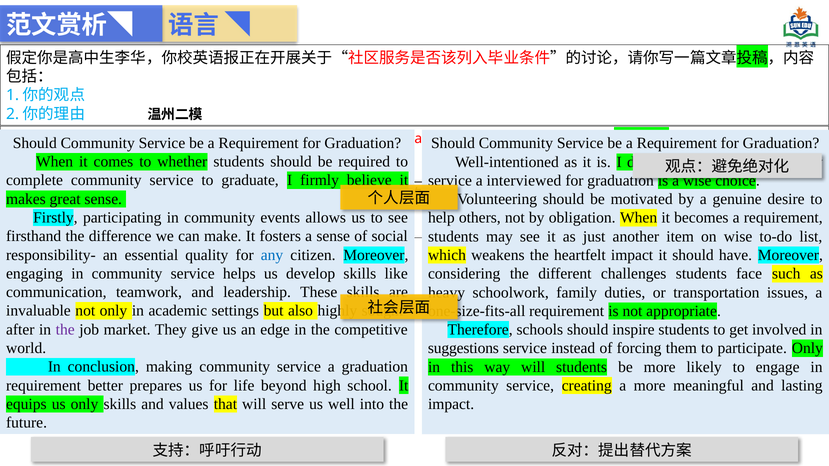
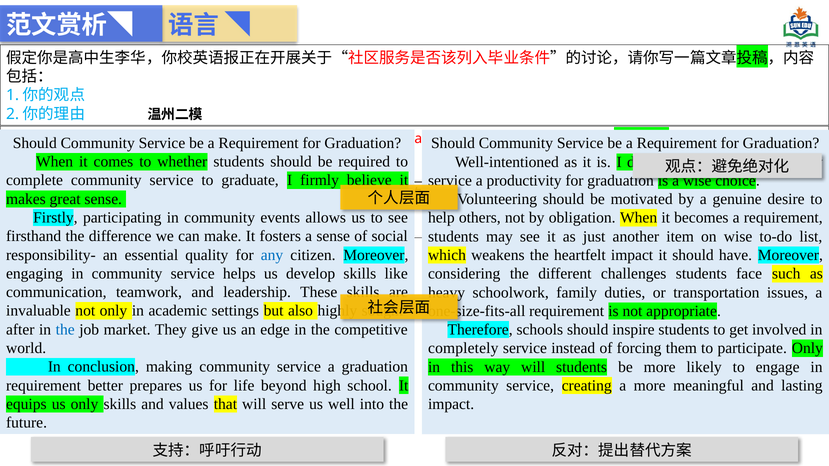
interviewed: interviewed -> productivity (524, 181)
the colour: purple -> blue (65, 330)
suggestions: suggestions -> completely (463, 349)
